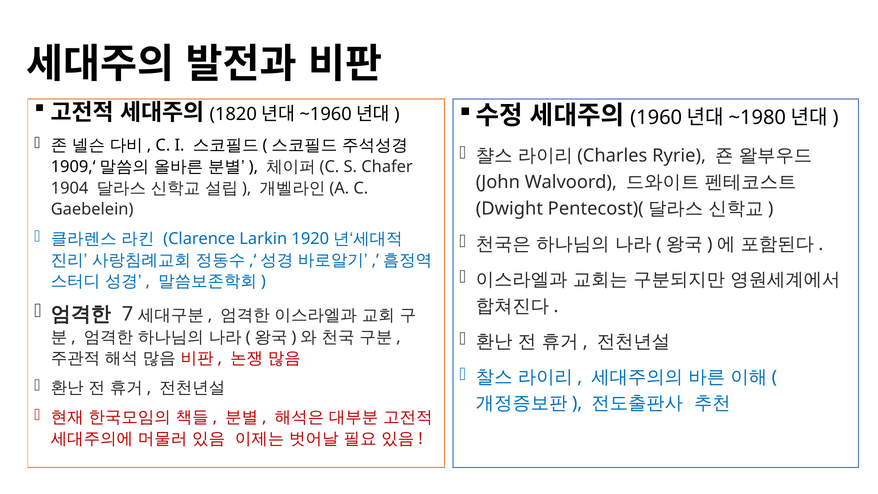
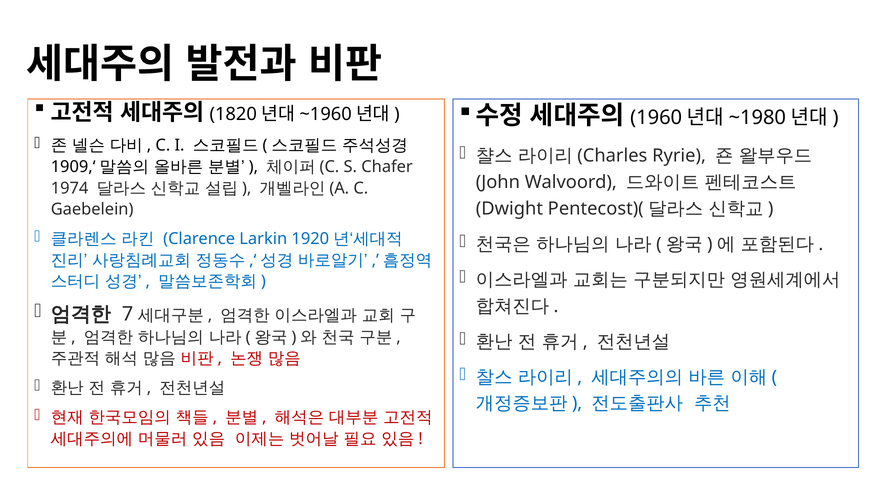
1904: 1904 -> 1974 (70, 188)
